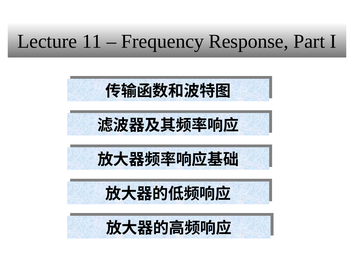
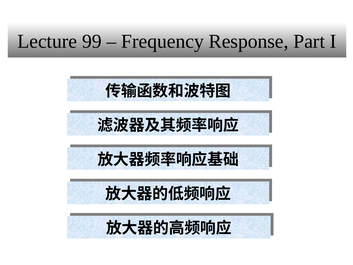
11: 11 -> 99 (92, 41)
